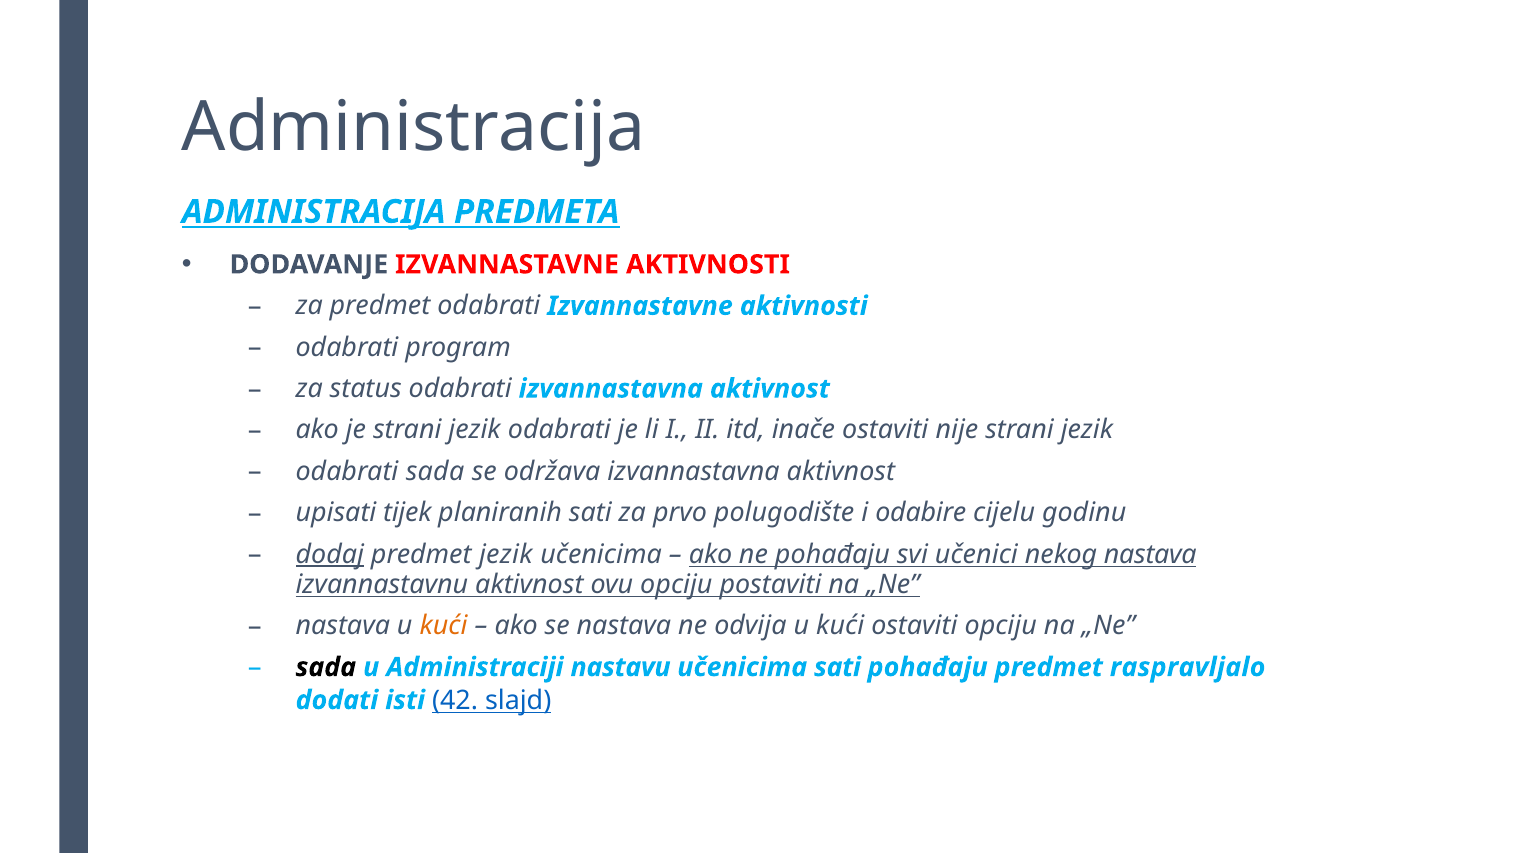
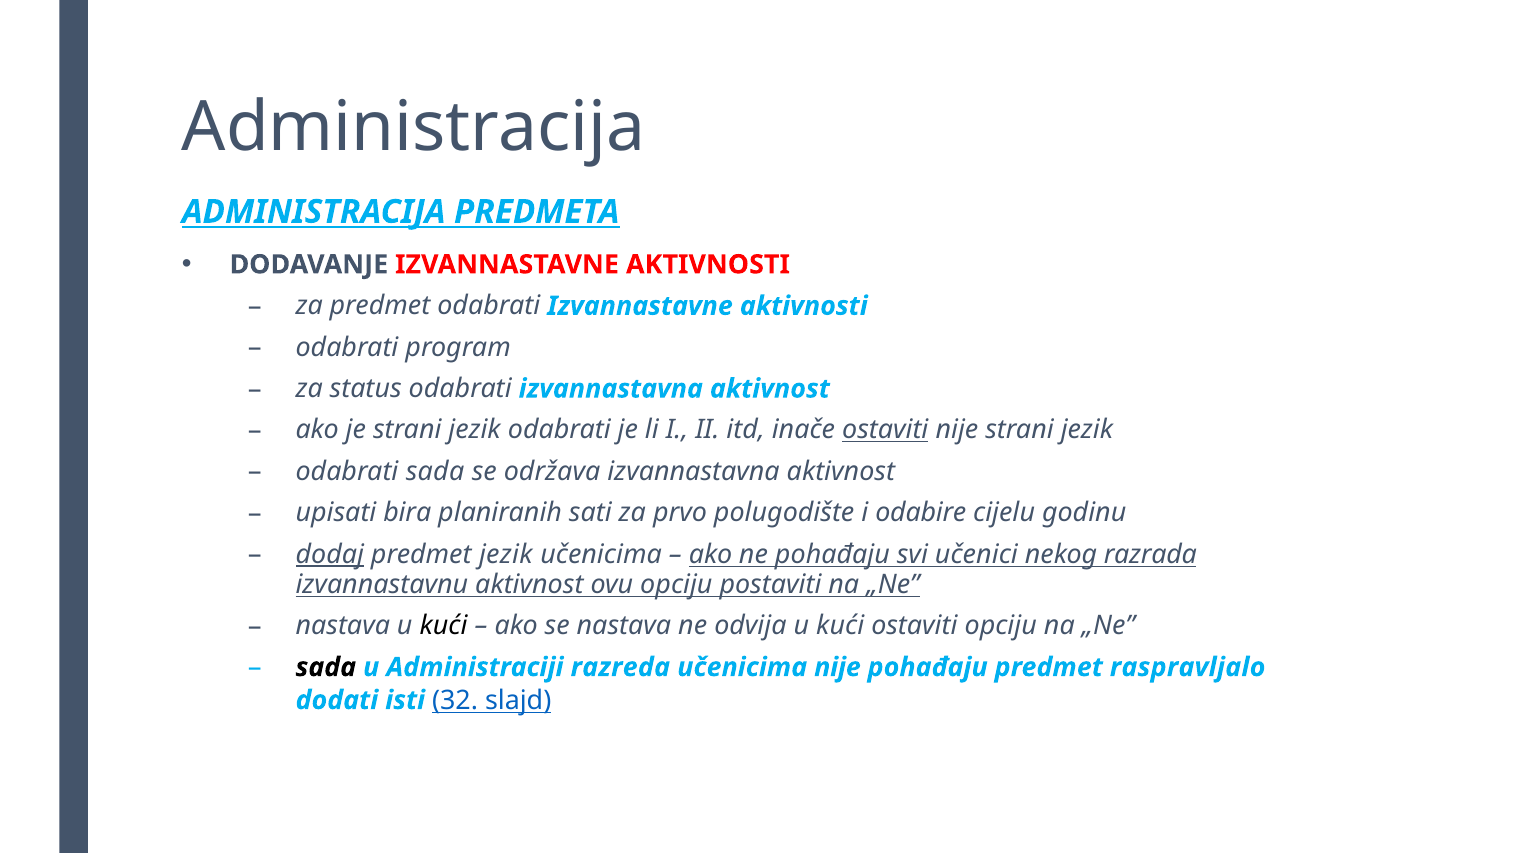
ostaviti underline: none -> present (885, 430)
tijek: tijek -> bira (407, 513)
nekog nastava: nastava -> razrada (1150, 554)
kući colour: orange -> black (444, 626)
nastavu: nastavu -> razreda (620, 667)
učenicima sati: sati -> nije (837, 667)
42: 42 -> 32 (455, 700)
